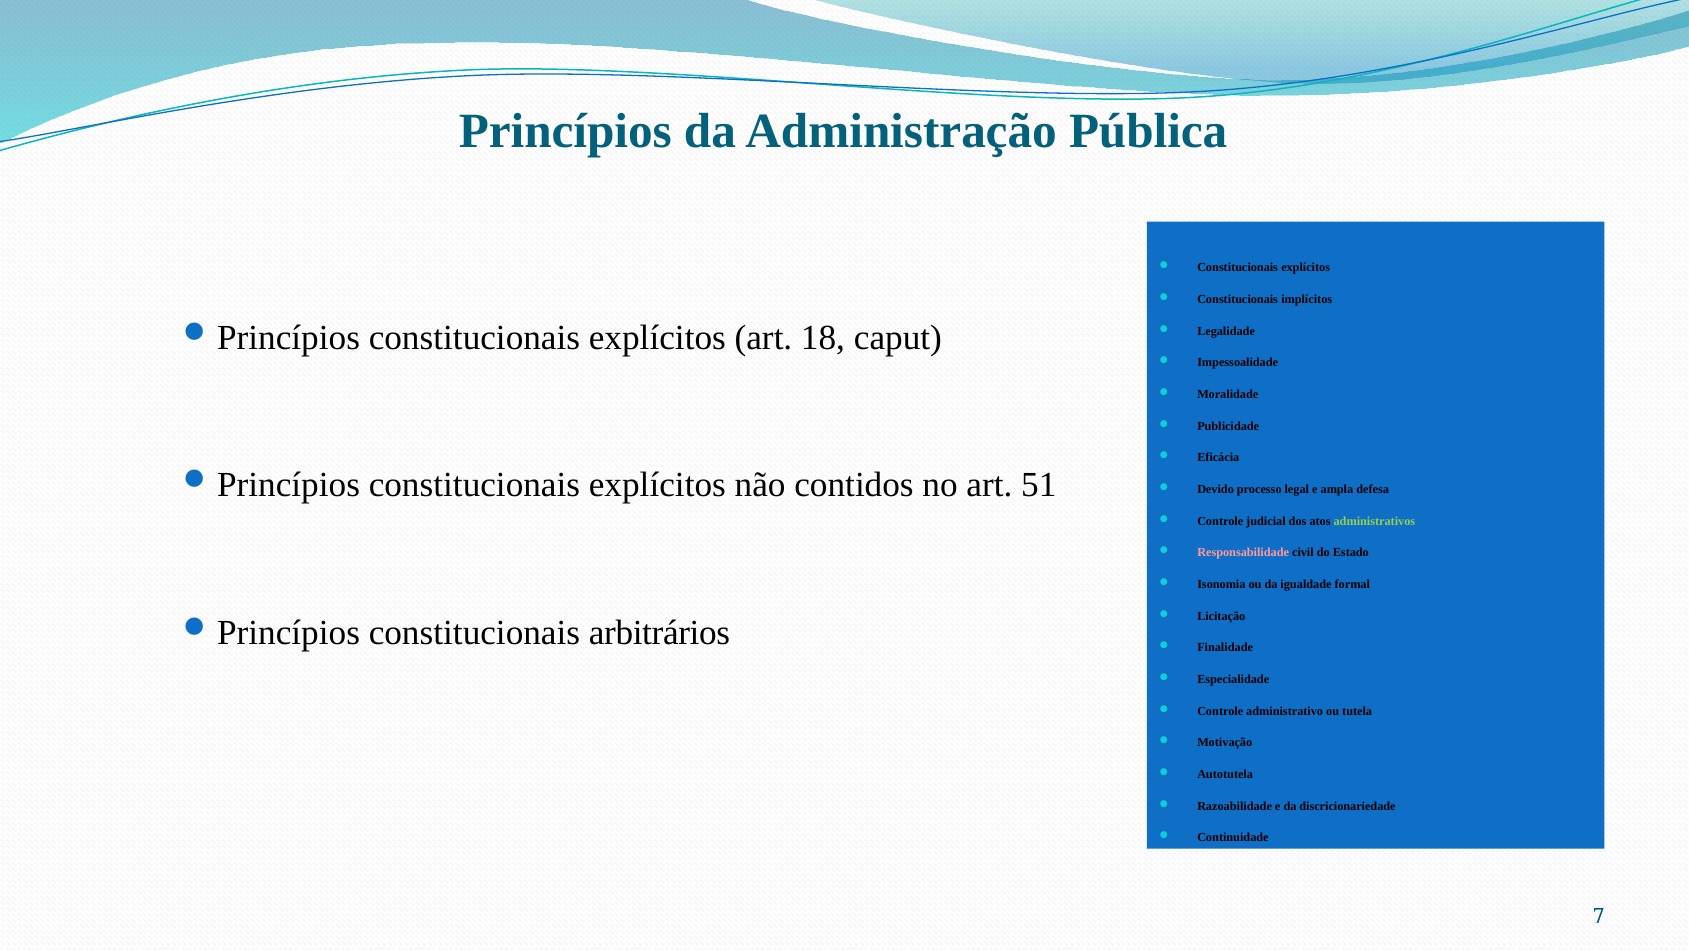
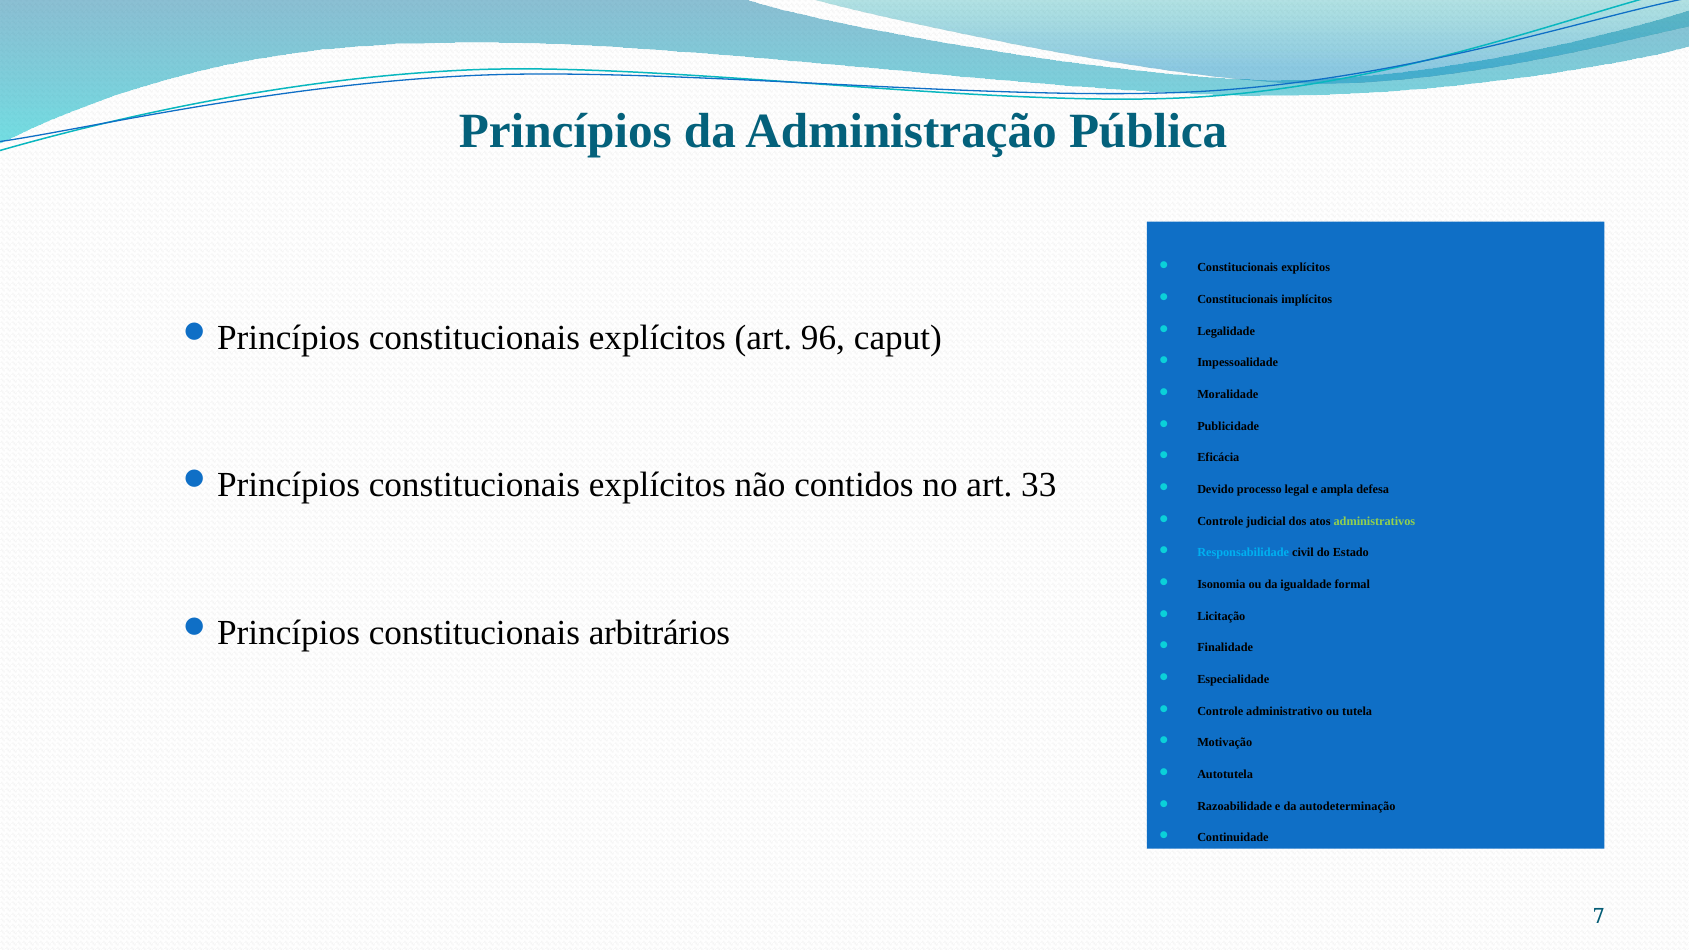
18: 18 -> 96 (823, 337)
51: 51 -> 33 (1039, 485)
Responsabilidade colour: pink -> light blue (1243, 553)
discricionariedade: discricionariedade -> autodeterminação (1347, 806)
